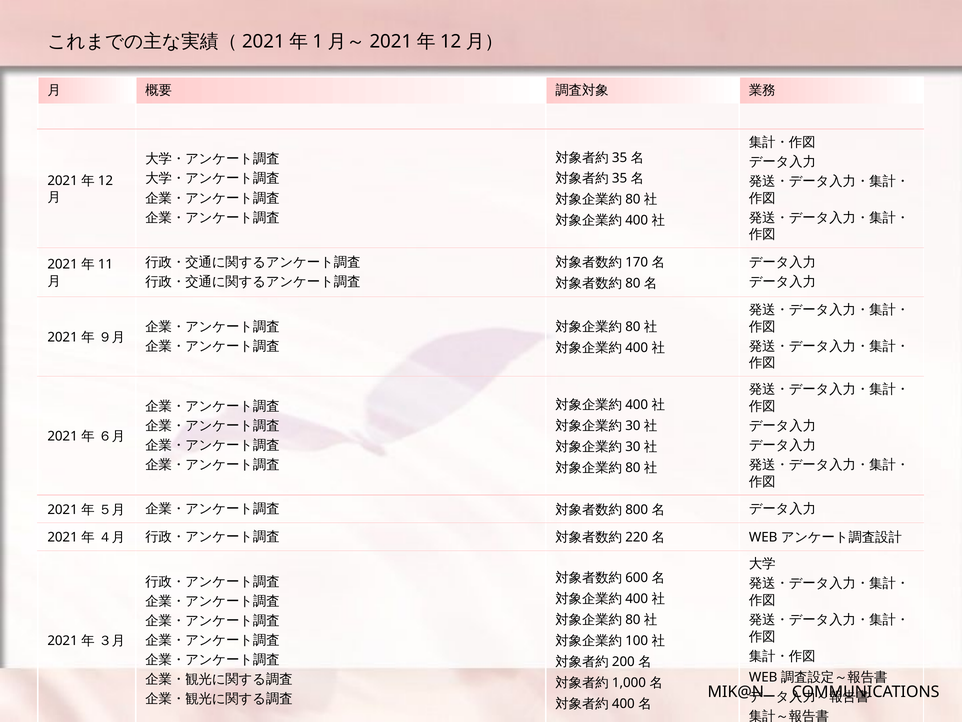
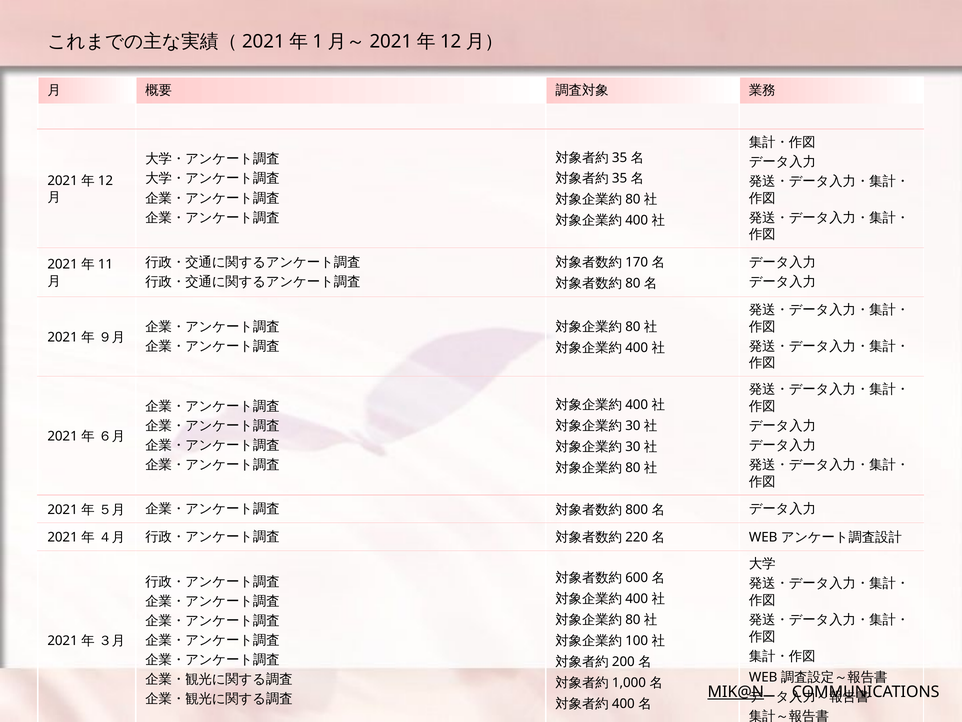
MIK@N underline: none -> present (736, 692)
